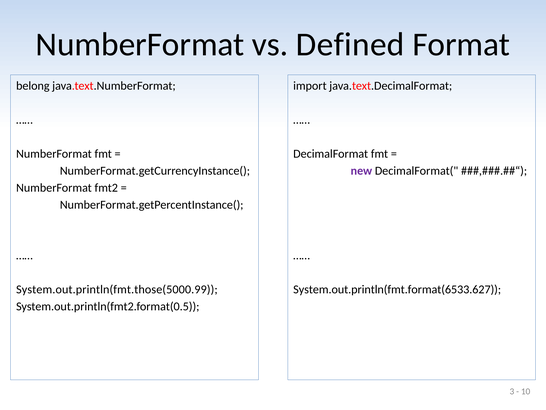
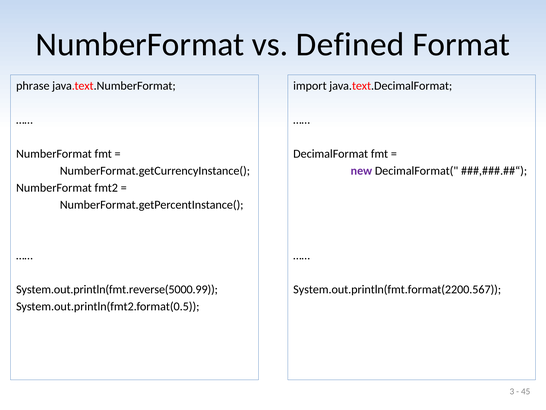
belong: belong -> phrase (33, 86)
System.out.println(fmt.format(6533.627: System.out.println(fmt.format(6533.627 -> System.out.println(fmt.format(2200.567 (397, 289)
System.out.println(fmt.those(5000.99: System.out.println(fmt.those(5000.99 -> System.out.println(fmt.reverse(5000.99 (117, 289)
10: 10 -> 45 (526, 391)
